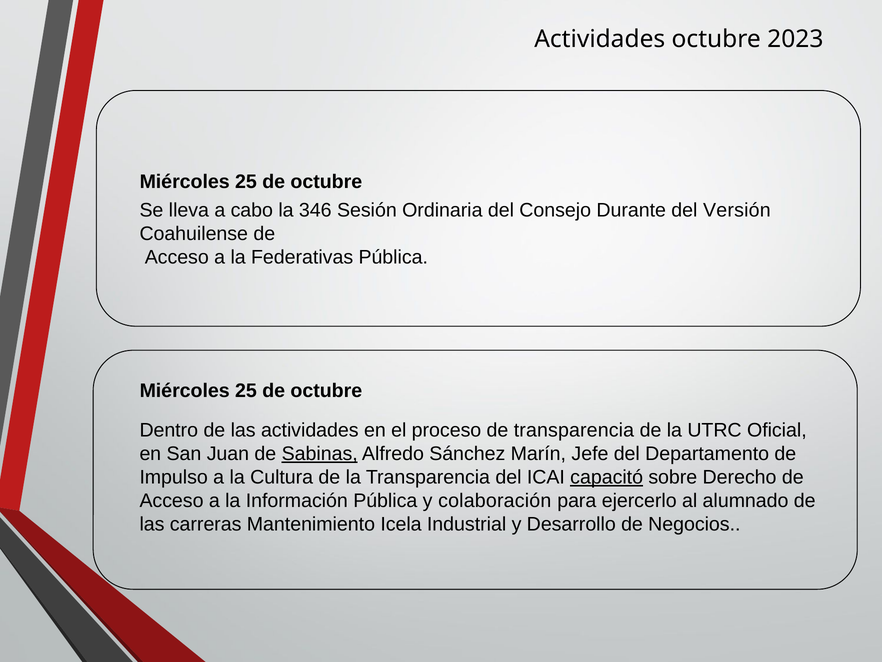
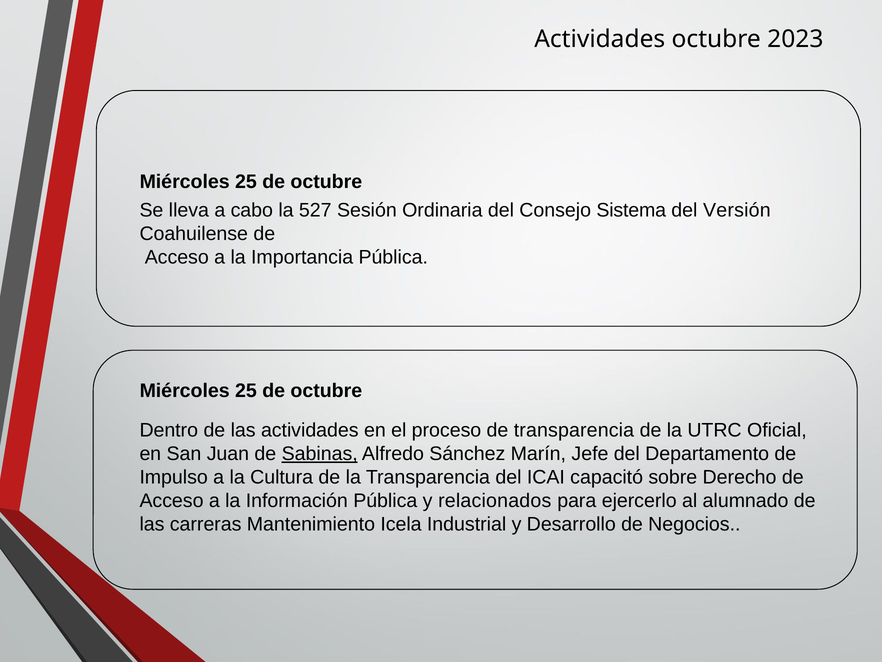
346: 346 -> 527 (315, 210)
Durante: Durante -> Sistema (631, 210)
Federativas: Federativas -> Importancia (302, 257)
capacitó underline: present -> none (607, 477)
colaboración: colaboración -> relacionados (495, 500)
